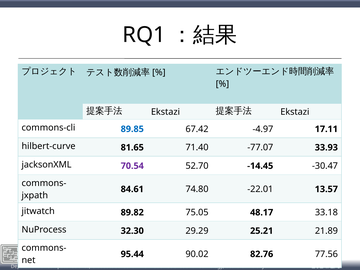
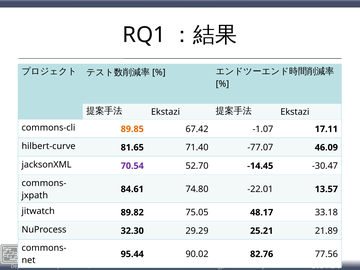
89.85 colour: blue -> orange (132, 129)
-4.97: -4.97 -> -1.07 (263, 129)
33.93: 33.93 -> 46.09 (326, 147)
